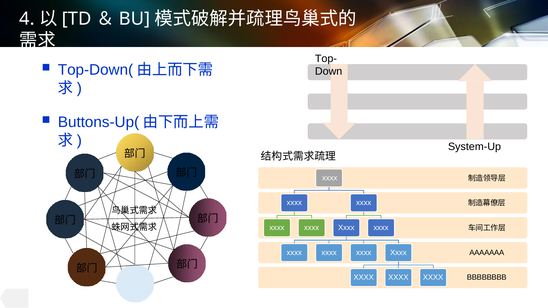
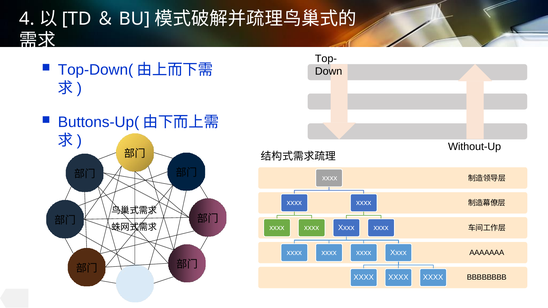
System-Up: System-Up -> Without-Up (475, 147)
